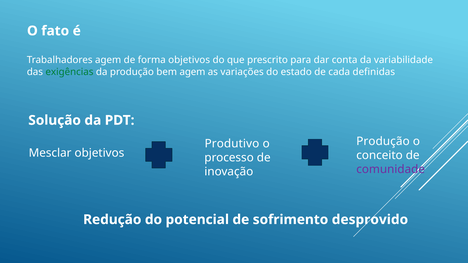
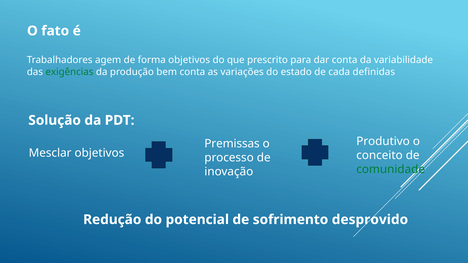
bem agem: agem -> conta (192, 72)
Produção: Produção -> Produtivo (383, 141)
Produtivo: Produtivo -> Premissas (232, 144)
comunidade colour: purple -> green (391, 170)
